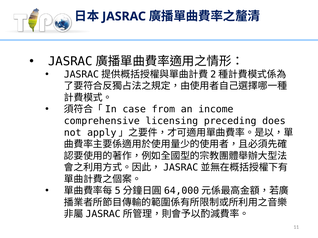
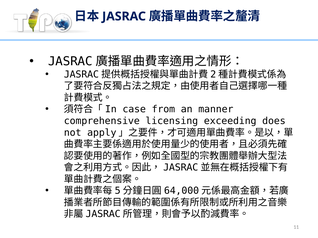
income: income -> manner (216, 110)
preceding: preceding -> exceeding (230, 121)
